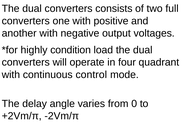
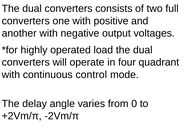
condition: condition -> operated (71, 50)
